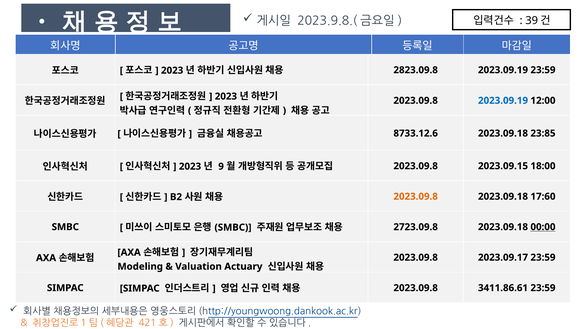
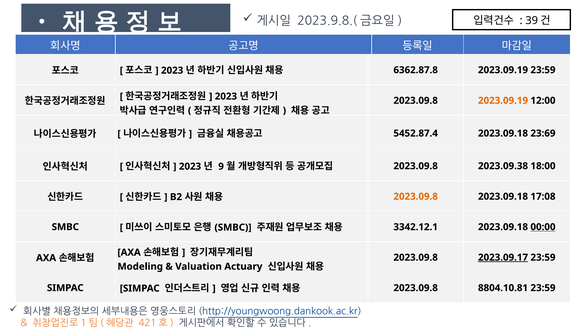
2823.09.8: 2823.09.8 -> 6362.87.8 (416, 70)
2023.09.19 colour: blue -> orange (503, 101)
8733.12.6: 8733.12.6 -> 5452.87.4 (416, 134)
23:85: 23:85 -> 23:69 (543, 134)
2023.09.15: 2023.09.15 -> 2023.09.38 (503, 166)
17:60: 17:60 -> 17:08 (543, 197)
2723.09.8: 2723.09.8 -> 3342.12.1 (416, 227)
2023.09.17 underline: none -> present (503, 258)
3411.86.61: 3411.86.61 -> 8804.10.81 (503, 288)
